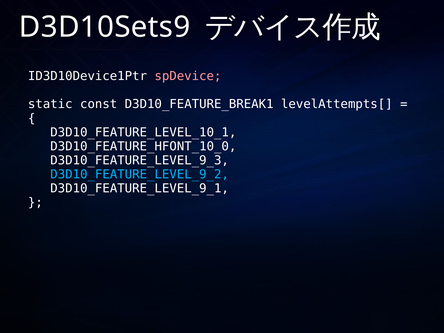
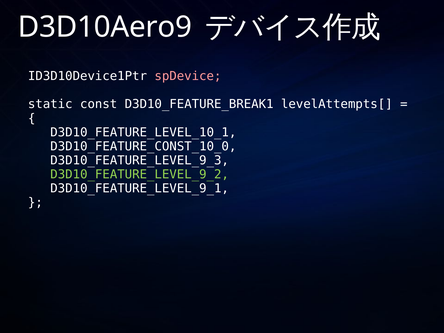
D3D10Sets9: D3D10Sets9 -> D3D10Aero9 (105, 27)
D3D10_FEATURE_HFONT_10_0: D3D10_FEATURE_HFONT_10_0 -> D3D10_FEATURE_CONST_10_0 (143, 146)
D3D10_FEATURE_LEVEL_9_2 colour: light blue -> light green (140, 174)
